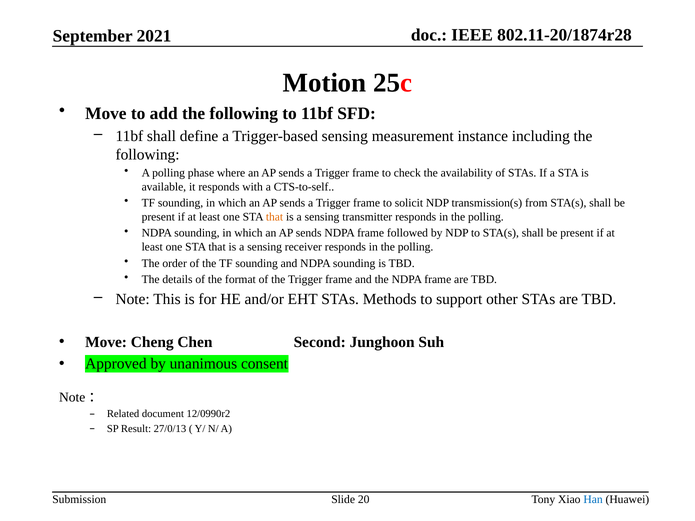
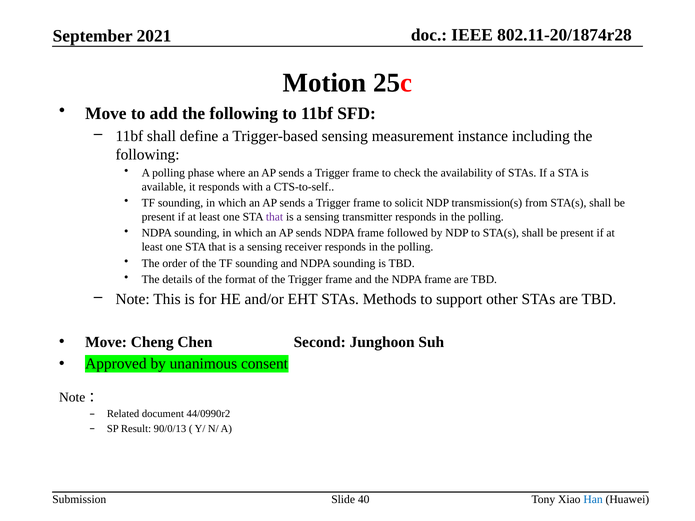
that colour: orange -> purple (275, 217)
12/0990r2: 12/0990r2 -> 44/0990r2 (208, 414)
27/0/13: 27/0/13 -> 90/0/13 (170, 429)
20: 20 -> 40 (364, 500)
